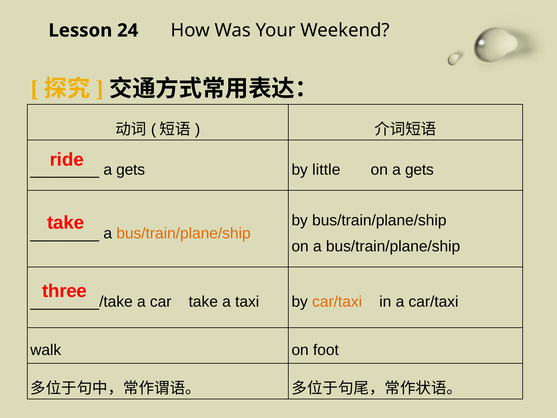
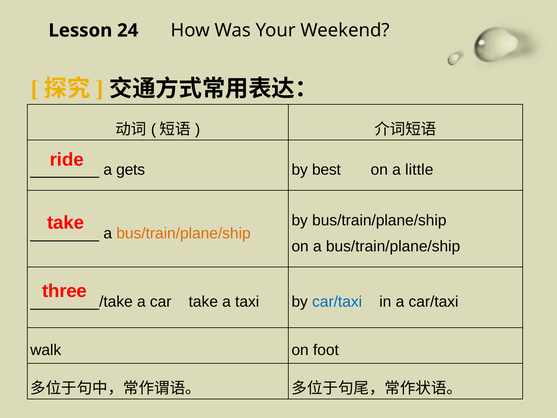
little: little -> best (326, 170)
on a gets: gets -> little (419, 170)
car/taxi colour: orange -> blue (337, 302)
